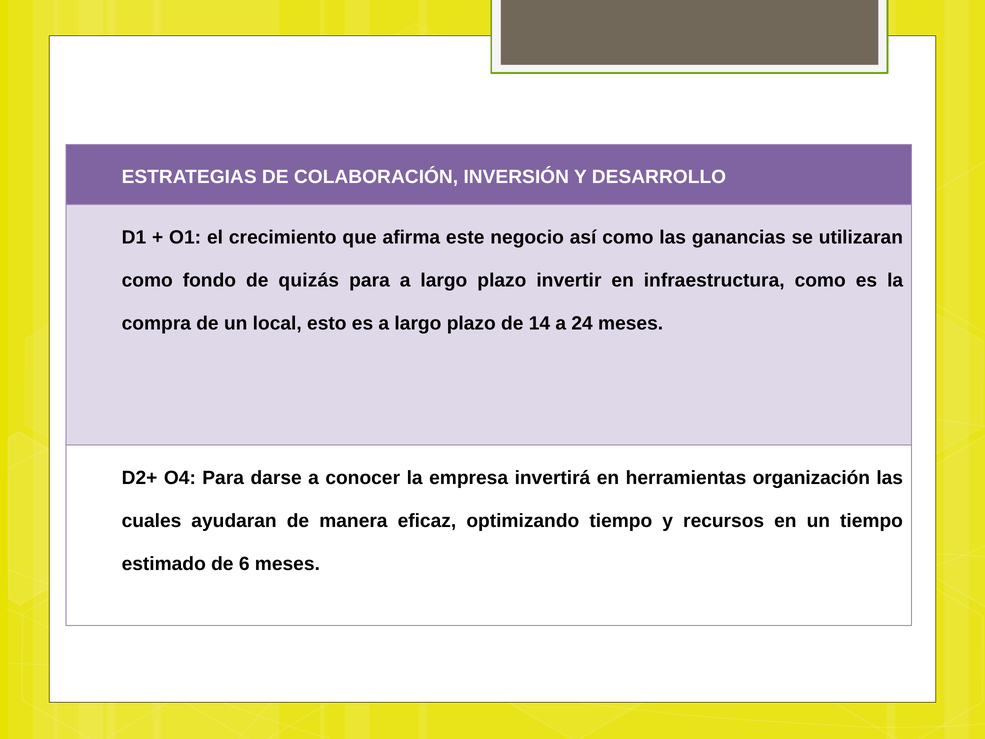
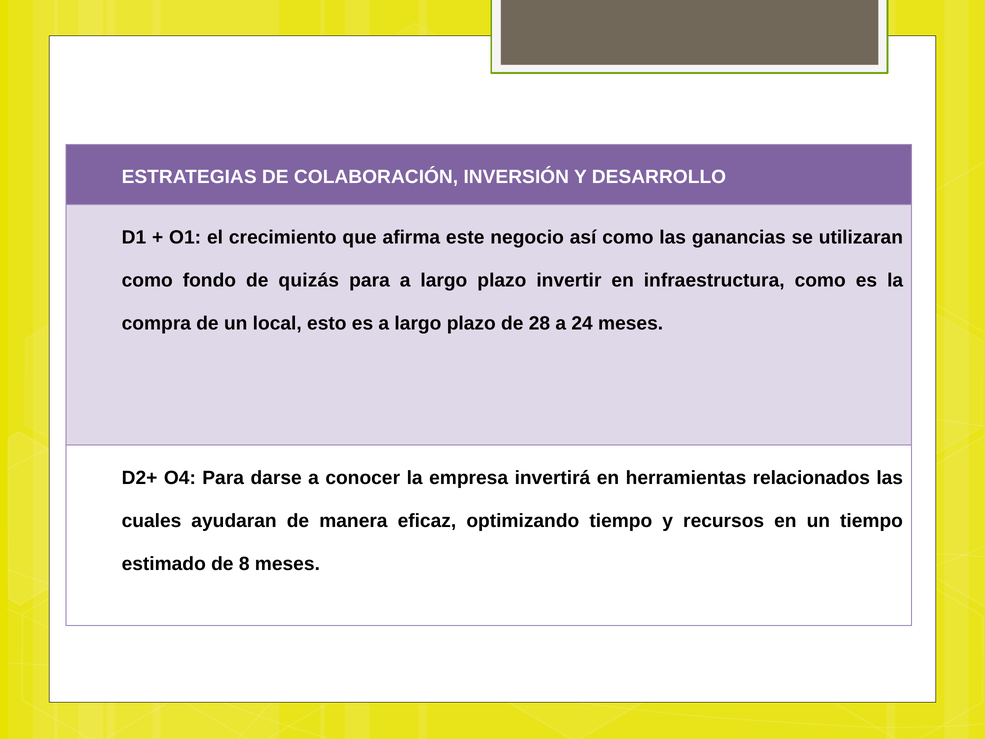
14: 14 -> 28 (539, 323)
organización: organización -> relacionados (811, 478)
6: 6 -> 8 (244, 564)
